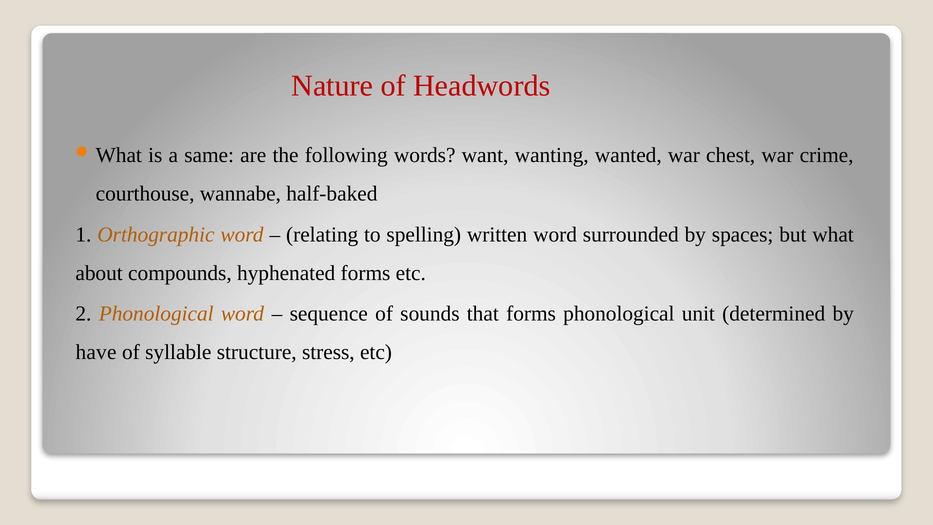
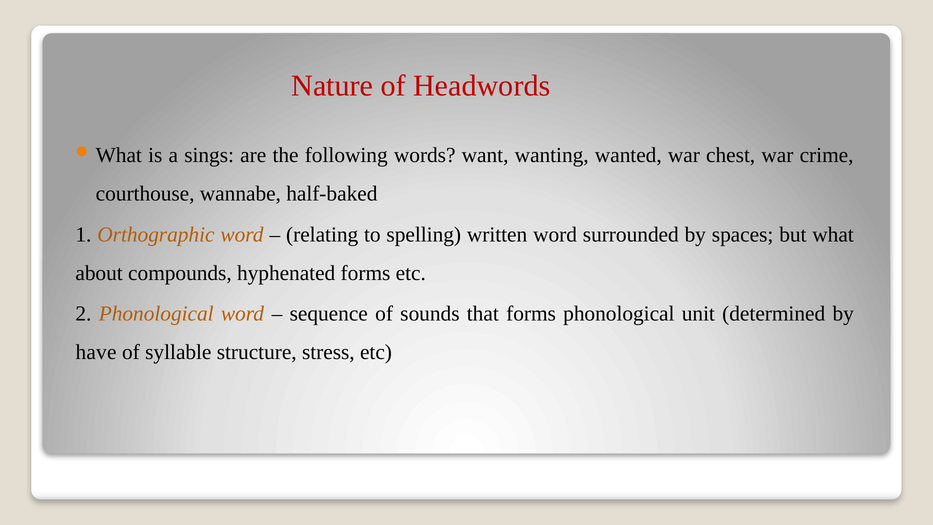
same: same -> sings (209, 155)
